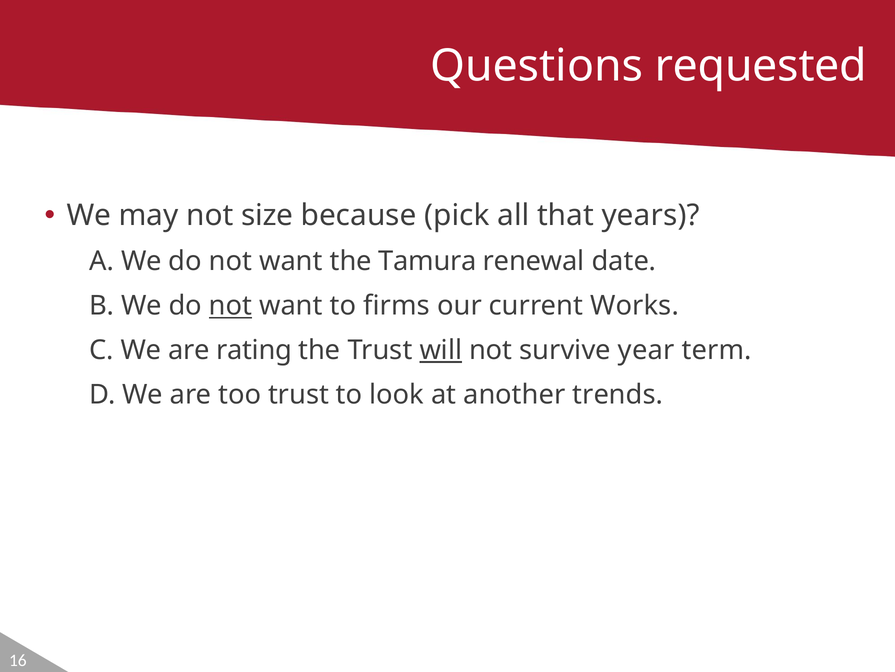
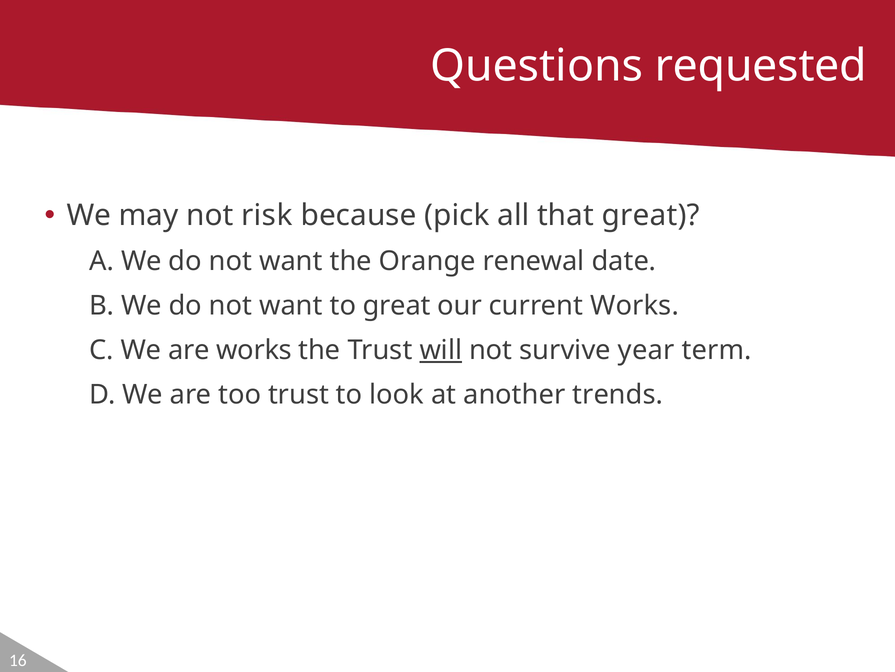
size: size -> risk (267, 215)
that years: years -> great (651, 215)
Tamura: Tamura -> Orange (427, 261)
not underline: present -> none (230, 305)
to firms: firms -> great (397, 305)
are rating: rating -> works (254, 350)
